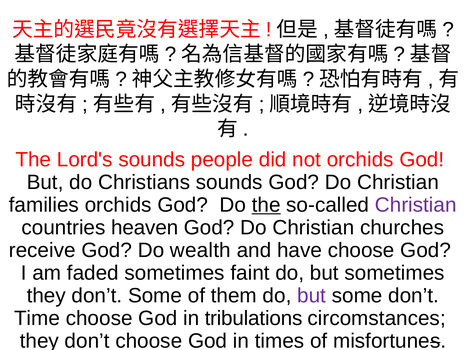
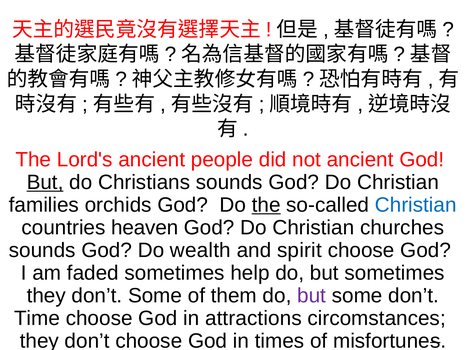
Lord's sounds: sounds -> ancient (152, 159)
not orchids: orchids -> ancient (360, 159)
But underline: none -> present (45, 182)
Christian colour: purple -> blue (416, 205)
receive: receive -> sounds (42, 250)
have: have -> spirit (299, 250)
faint: faint -> help (250, 273)
tribulations: tribulations -> attractions (253, 318)
